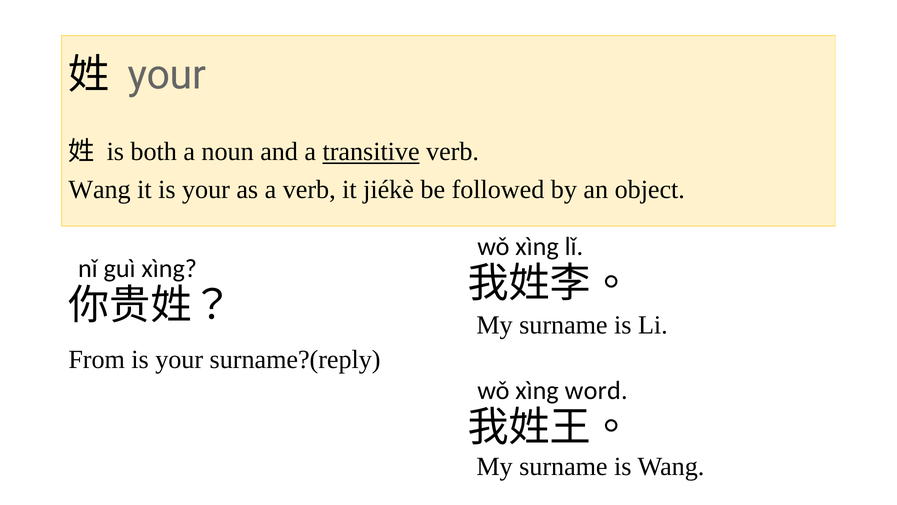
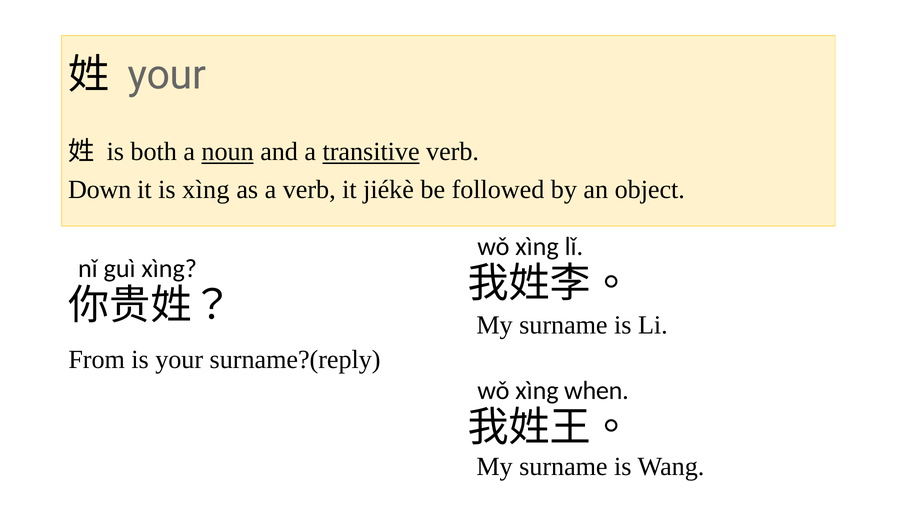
noun underline: none -> present (228, 152)
Wang: Wang -> Down (100, 189)
it is your: your -> xìng (206, 189)
word: word -> when (596, 390)
